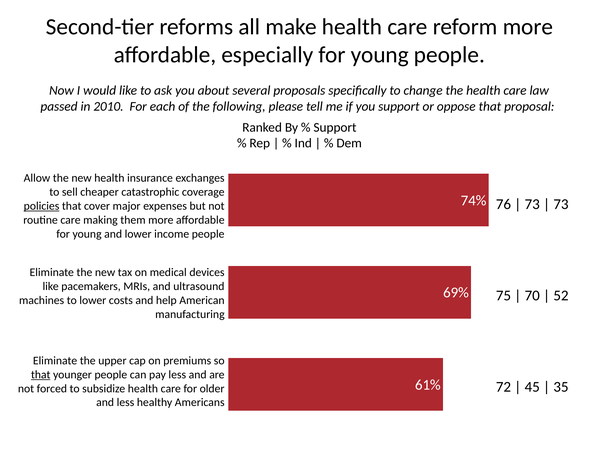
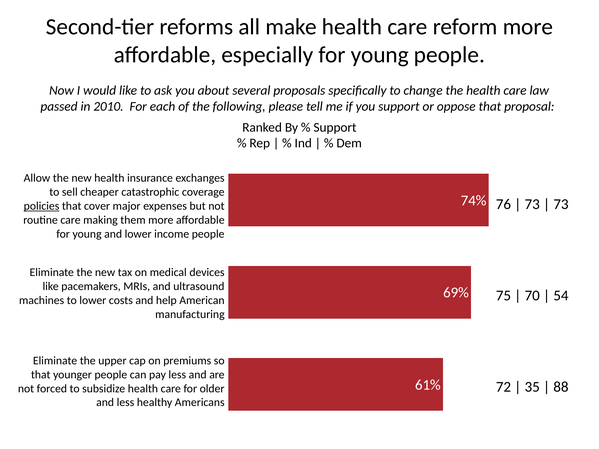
52: 52 -> 54 (561, 296)
that underline: present -> none (41, 375)
45: 45 -> 35 (532, 387)
35: 35 -> 88 (561, 387)
